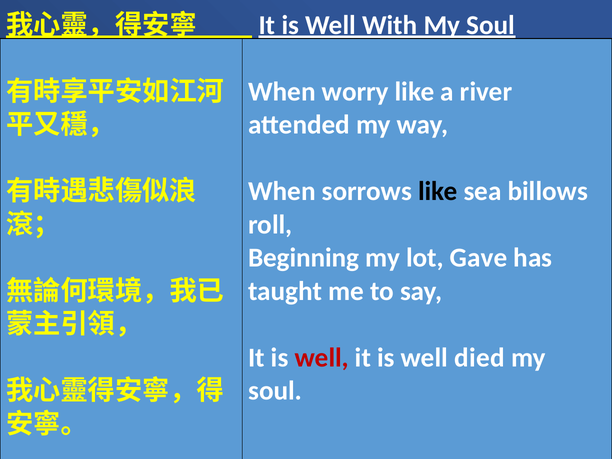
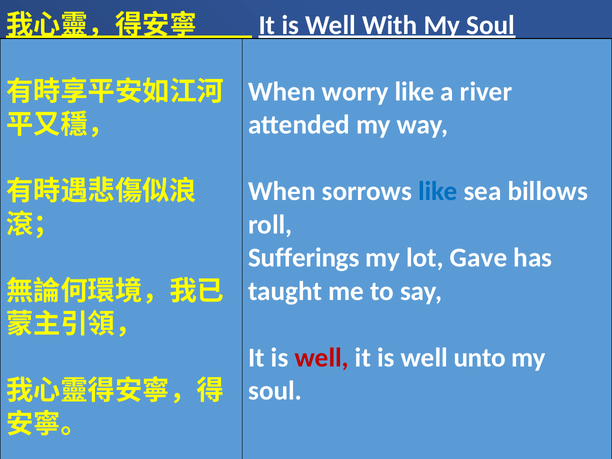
like colour: black -> blue (438, 191)
Beginning: Beginning -> Sufferings (304, 258)
died: died -> unto (480, 358)
